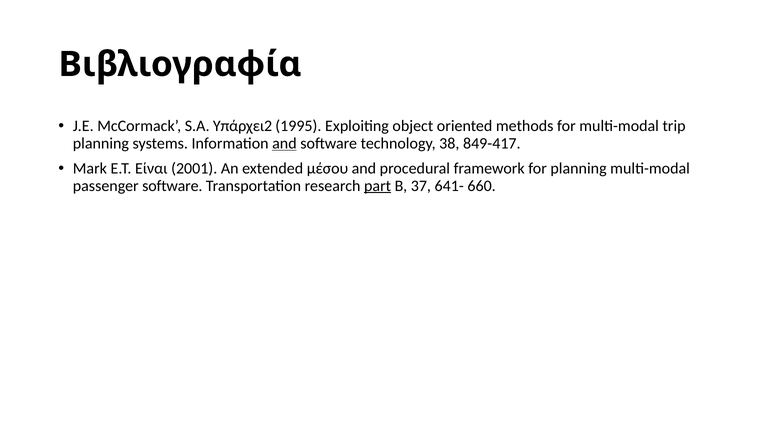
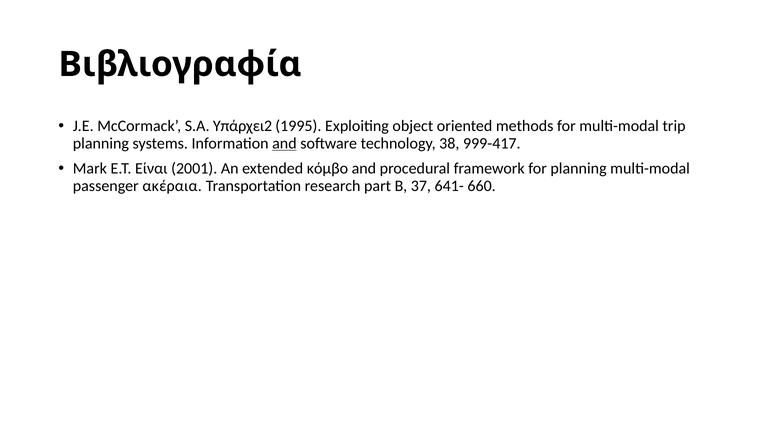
849-417: 849-417 -> 999-417 (492, 144)
μέσου: μέσου -> κόμβο (327, 169)
passenger software: software -> ακέραια (172, 186)
part underline: present -> none (378, 186)
